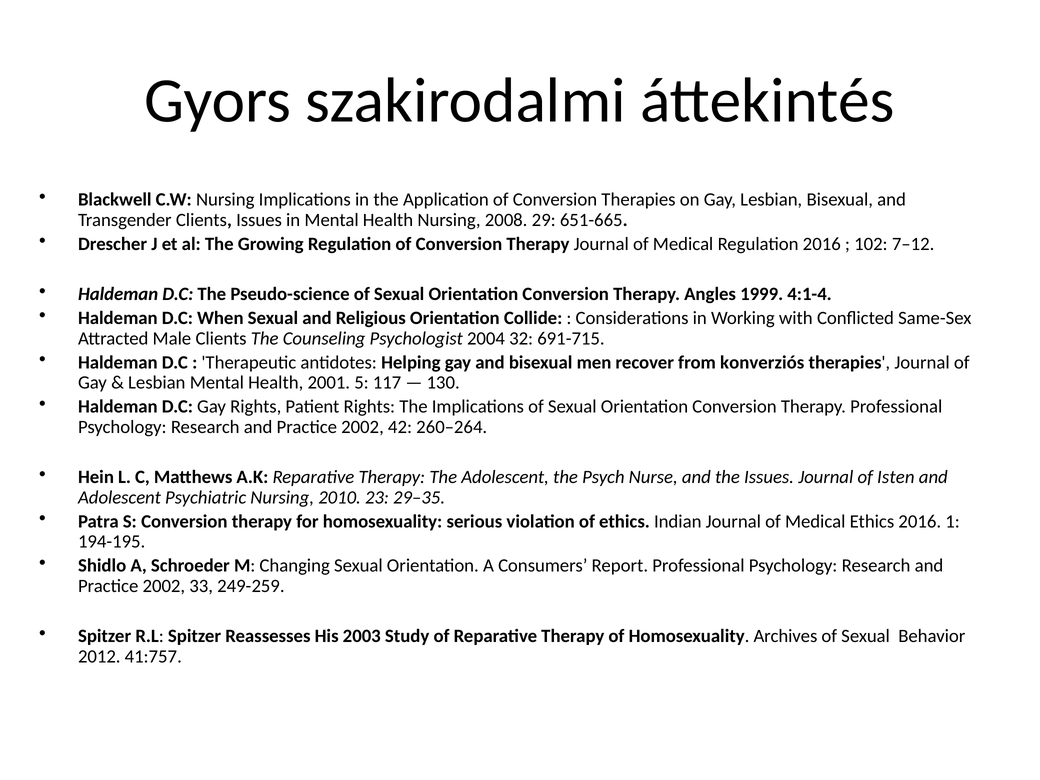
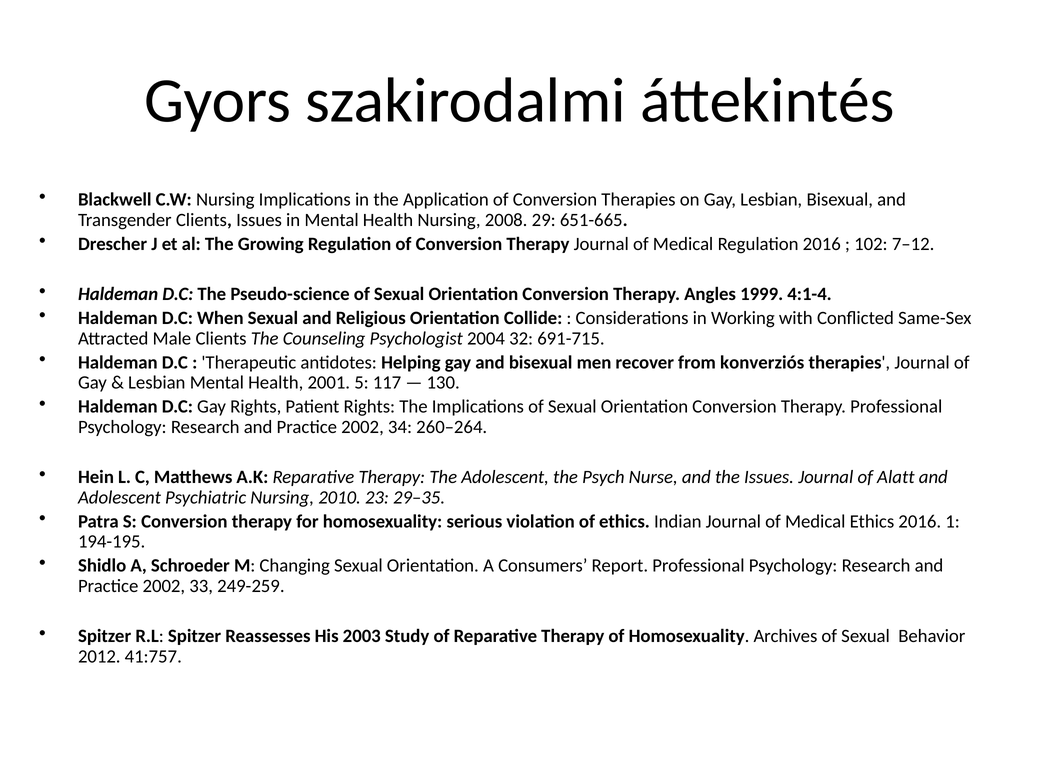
42: 42 -> 34 (400, 427)
Isten: Isten -> Alatt (896, 477)
